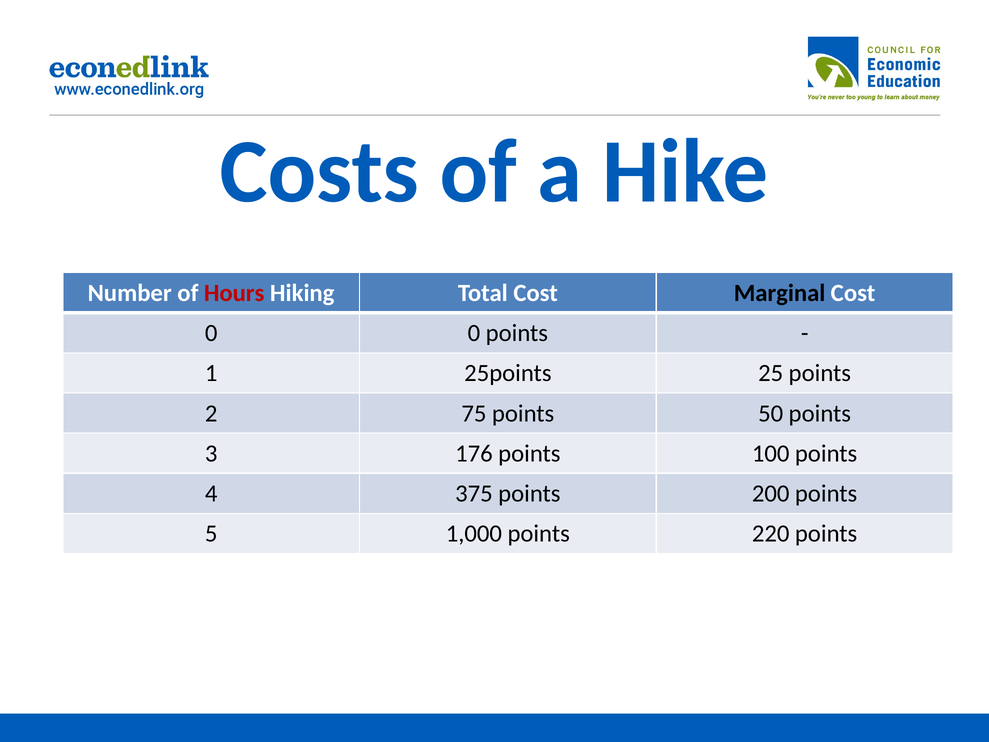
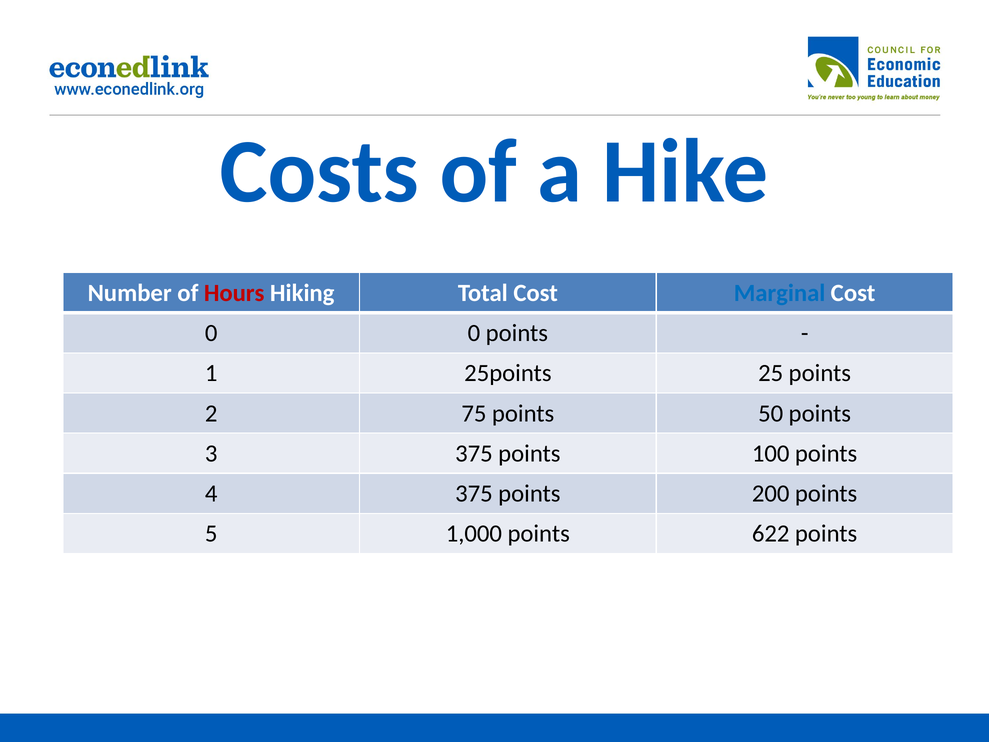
Marginal colour: black -> blue (780, 293)
3 176: 176 -> 375 (474, 453)
220: 220 -> 622 (771, 534)
